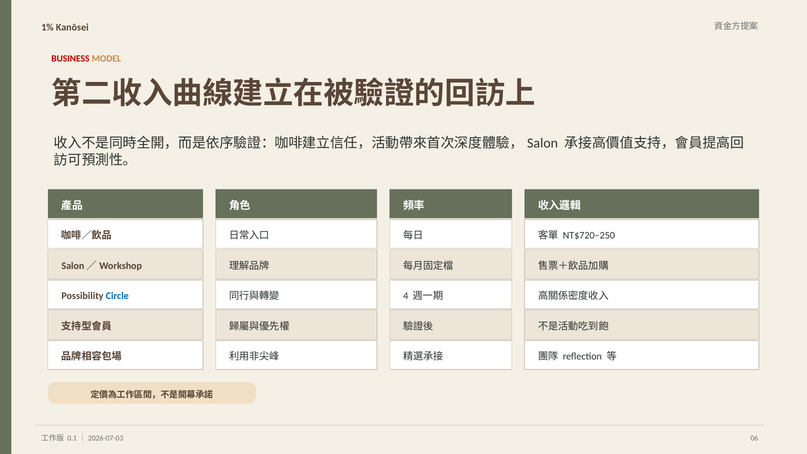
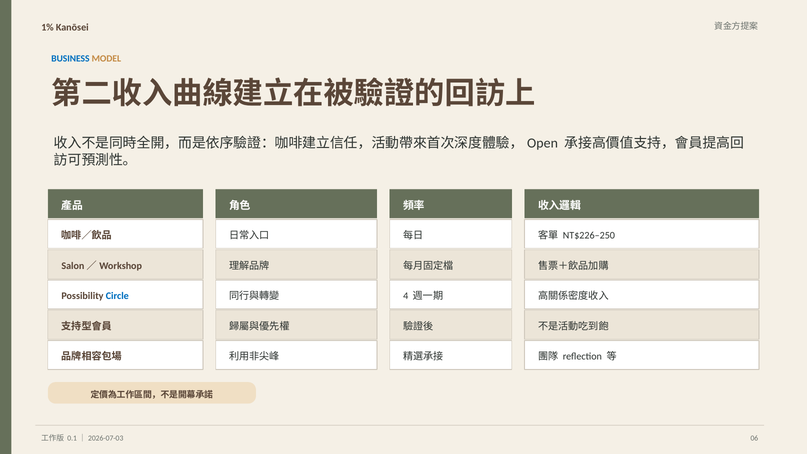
BUSINESS colour: red -> blue (70, 58)
Salon: Salon -> Open (543, 143)
NT$720–250: NT$720–250 -> NT$226–250 (589, 235)
